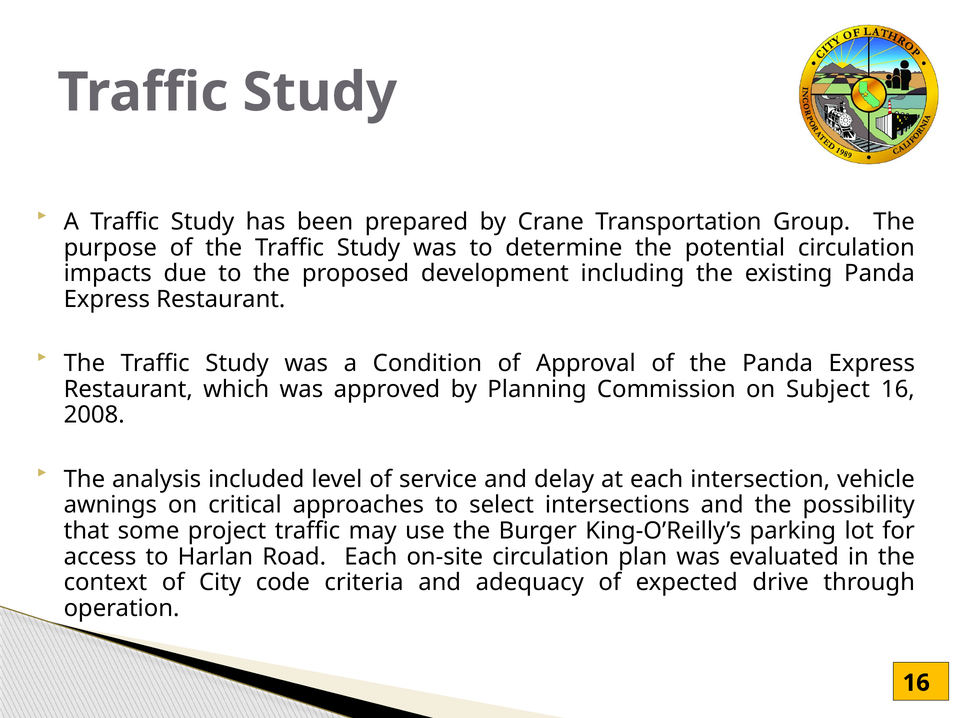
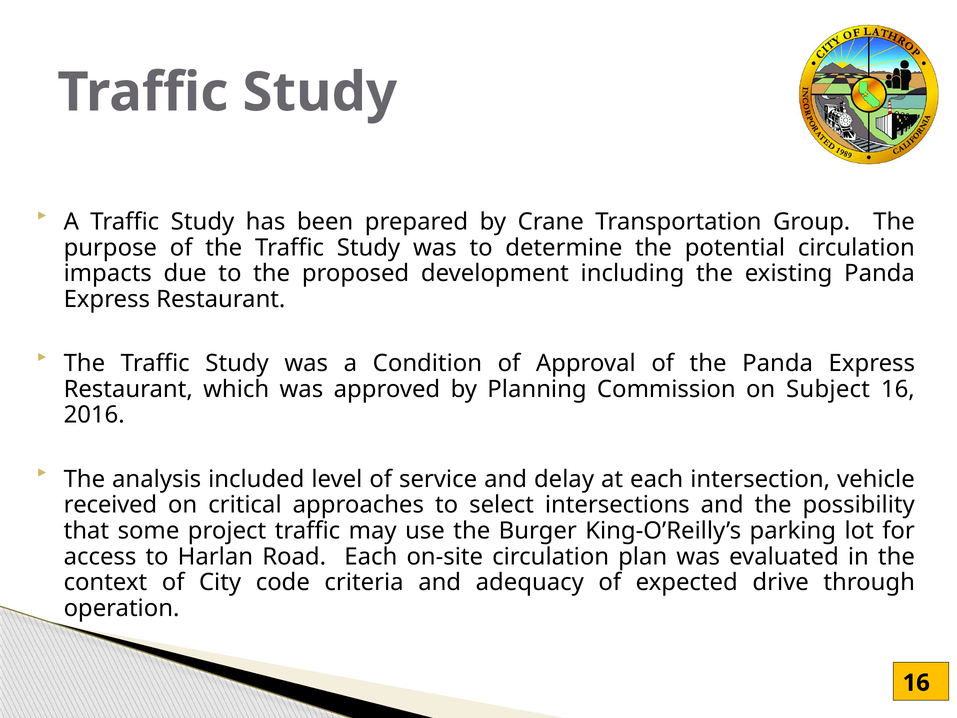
2008: 2008 -> 2016 (94, 415)
awnings: awnings -> received (110, 505)
